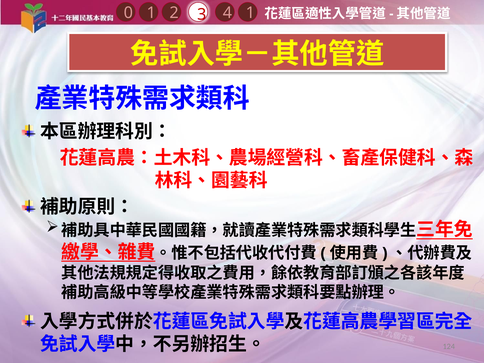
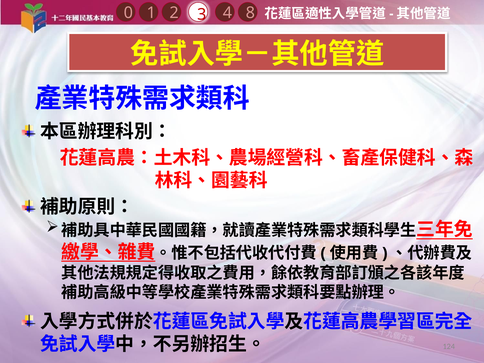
4 1: 1 -> 8 (250, 13)
